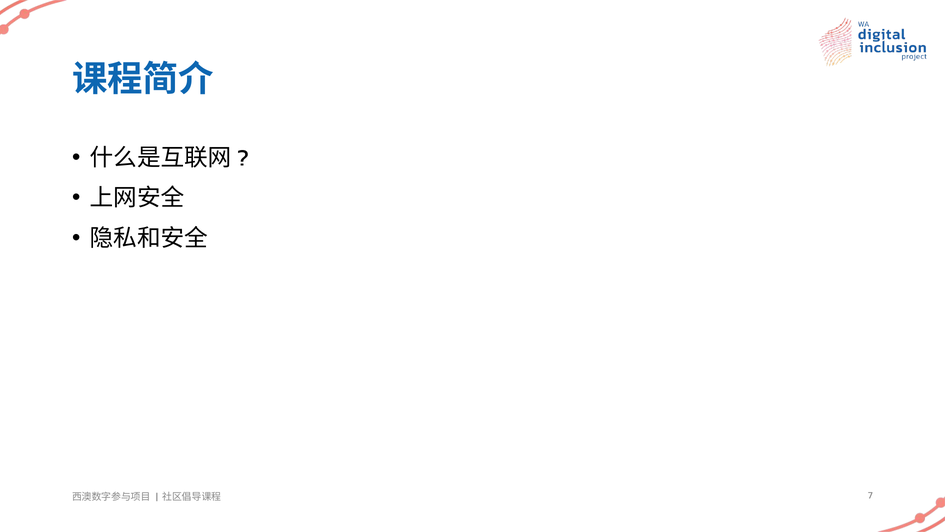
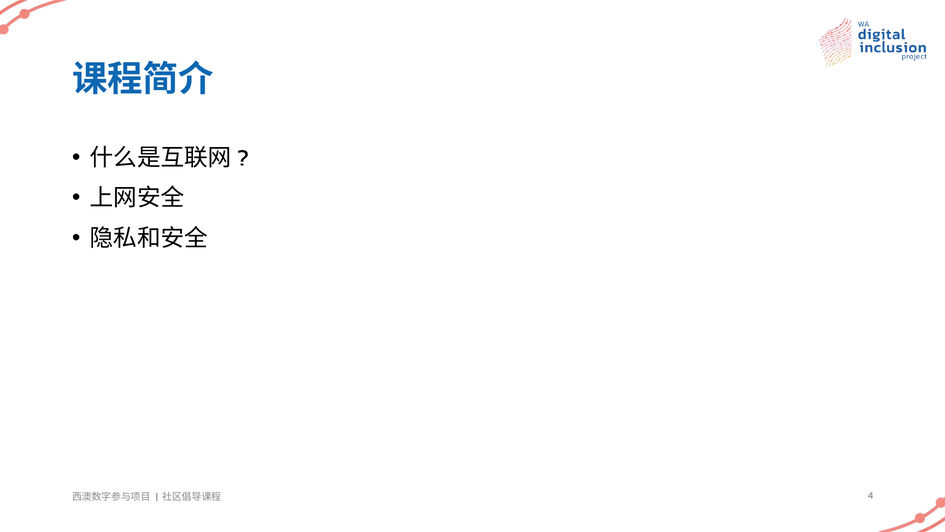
7: 7 -> 4 (871, 495)
